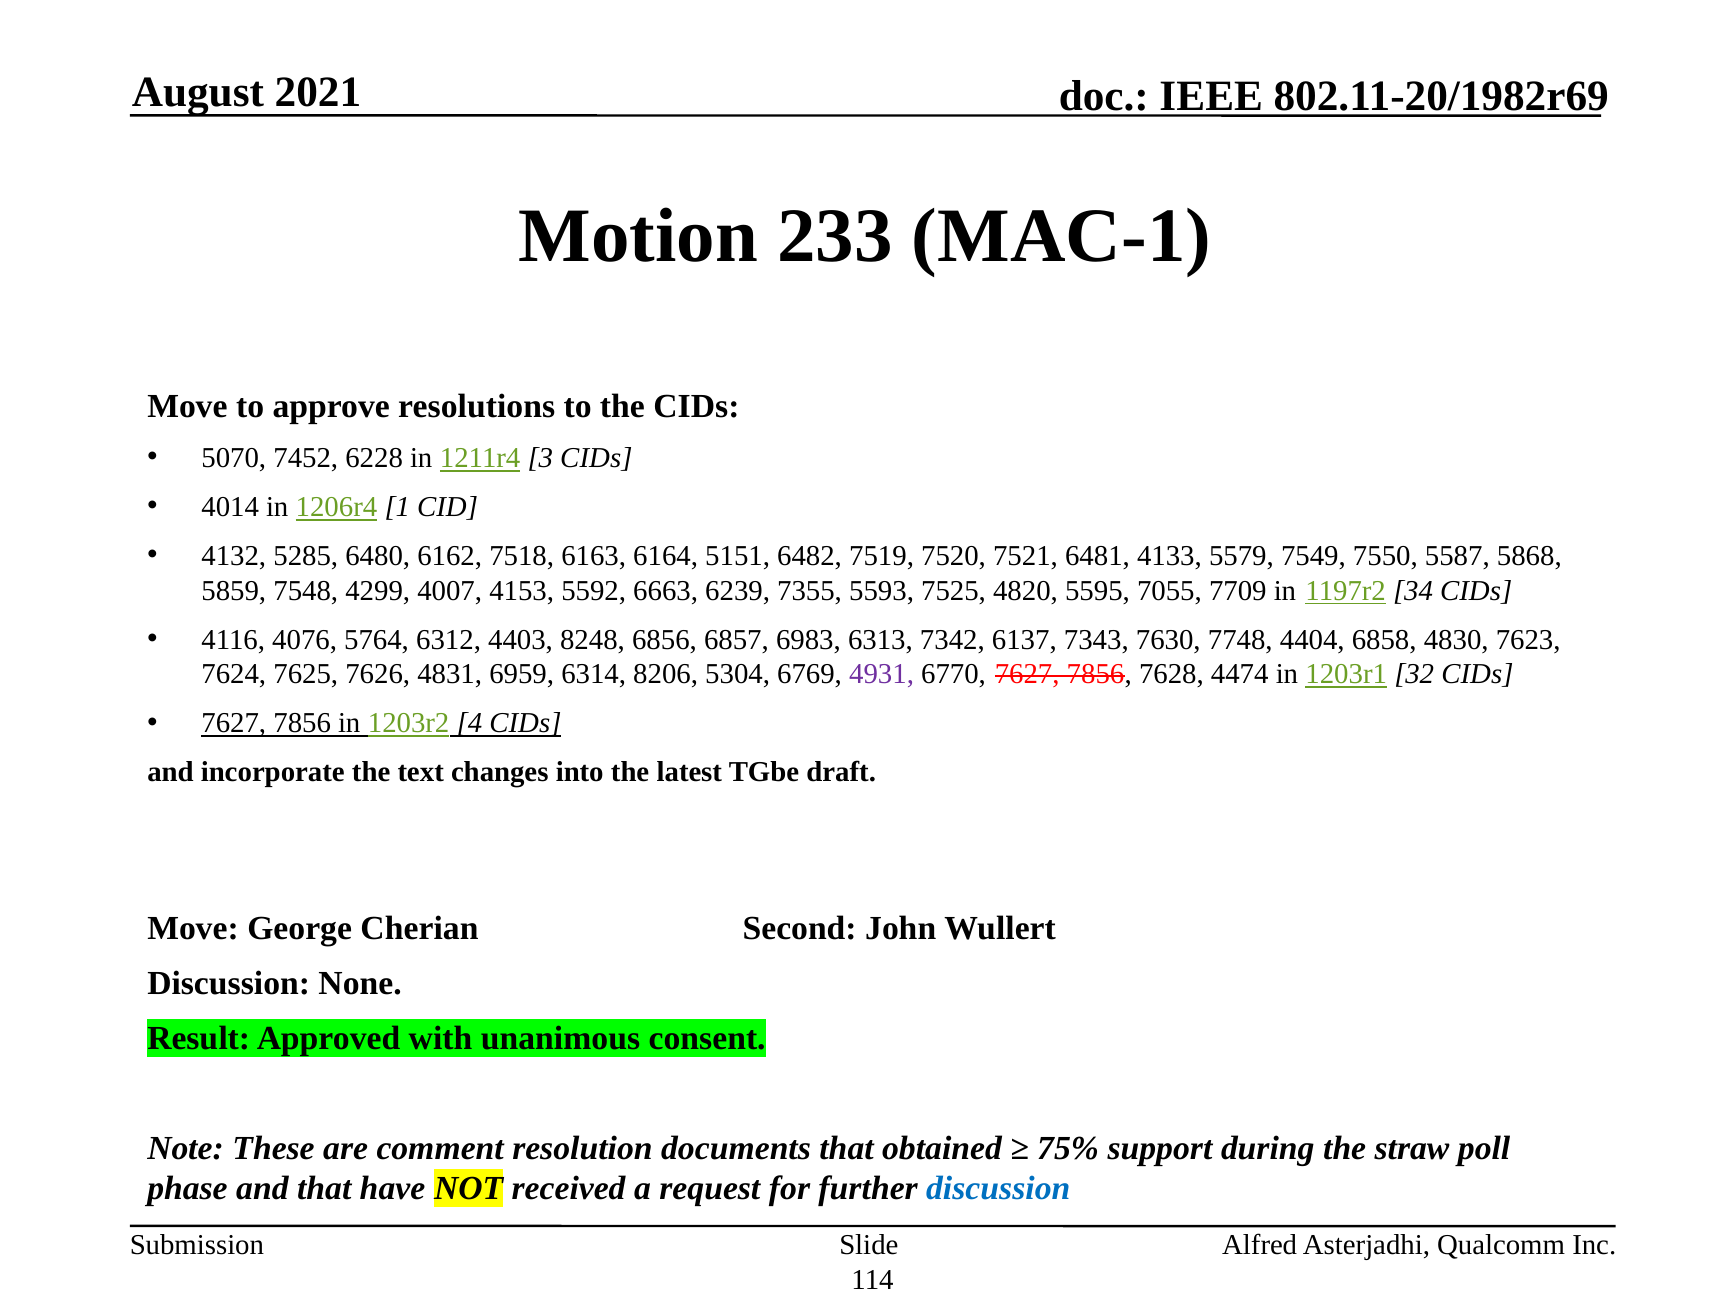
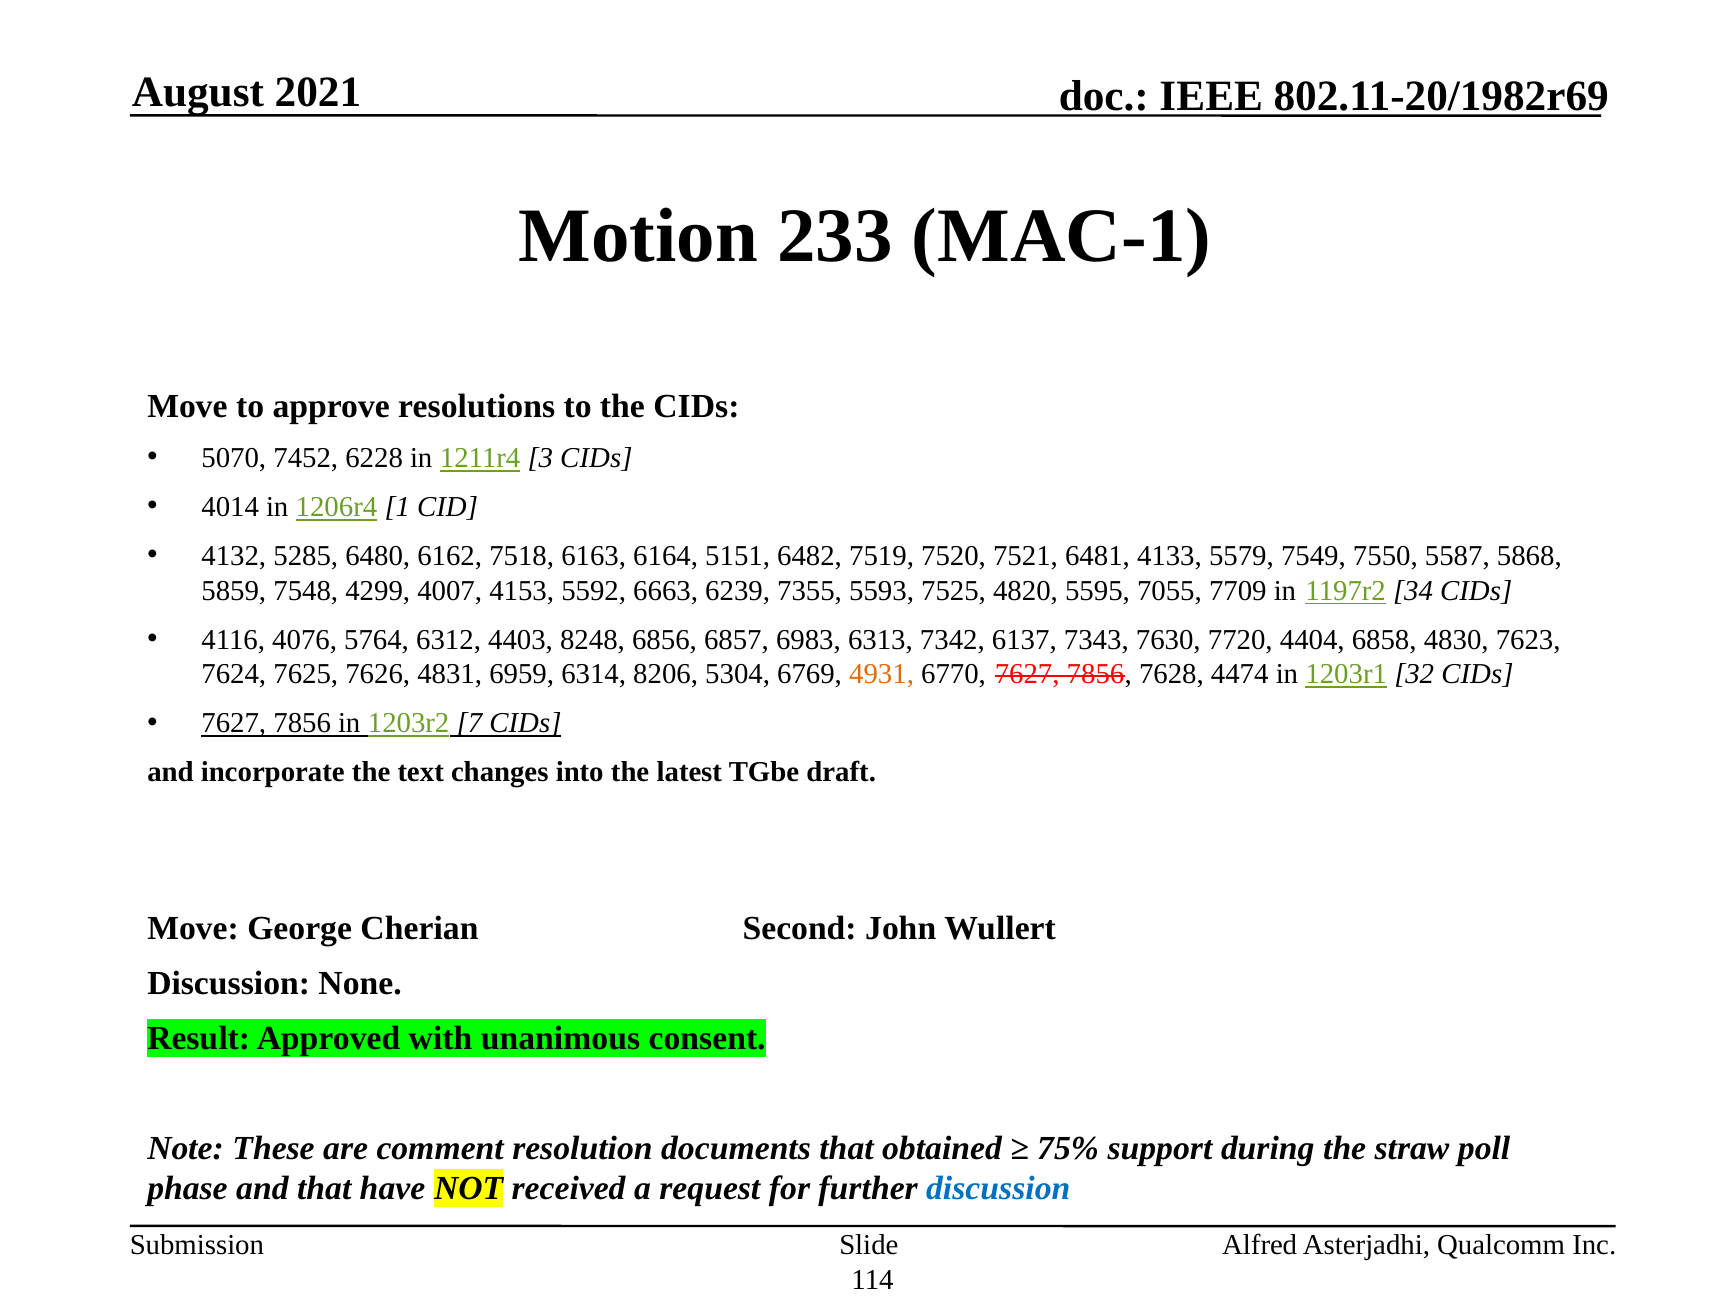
7748: 7748 -> 7720 (1240, 640)
4931 colour: purple -> orange (882, 674)
4: 4 -> 7 (469, 723)
